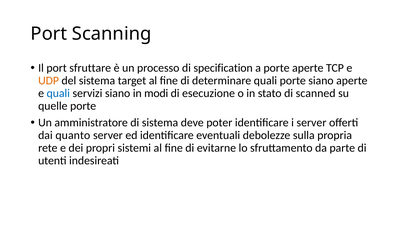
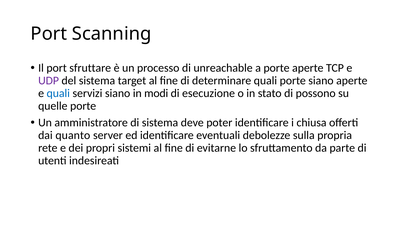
specification: specification -> unreachable (223, 68)
UDP colour: orange -> purple (49, 81)
scanned: scanned -> possono (316, 93)
i server: server -> chiusa (312, 123)
